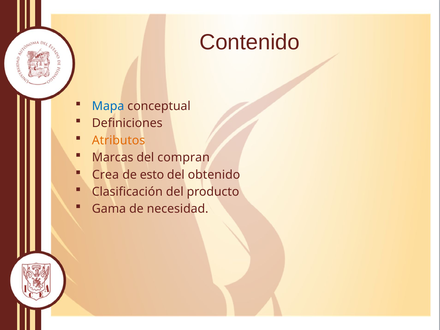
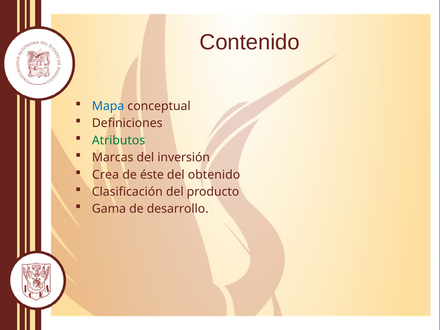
Atributos colour: orange -> green (119, 140)
compran: compran -> inversión (184, 158)
esto: esto -> éste (152, 175)
necesidad: necesidad -> desarrollo (178, 209)
